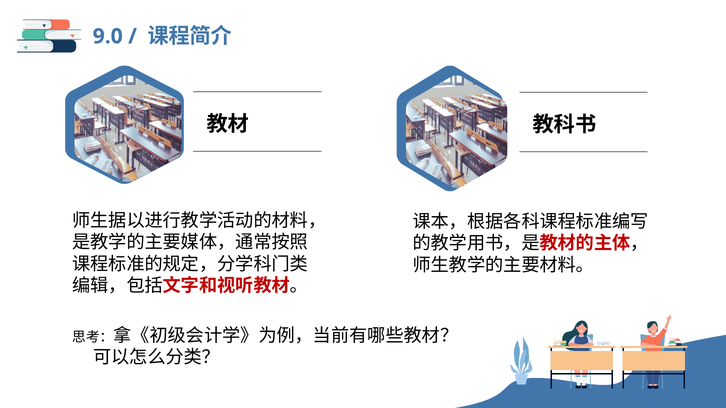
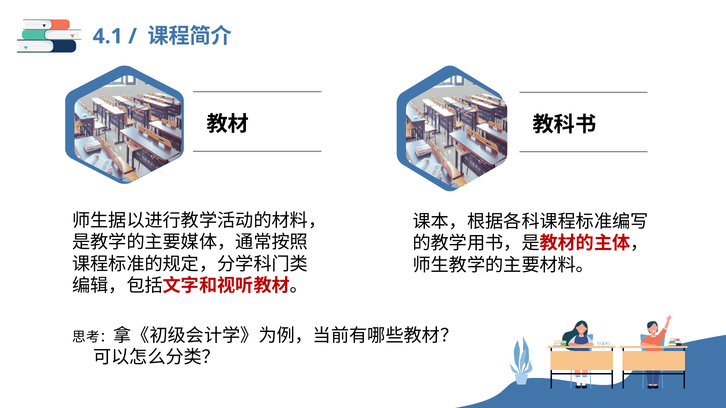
9.0: 9.0 -> 4.1 (108, 36)
